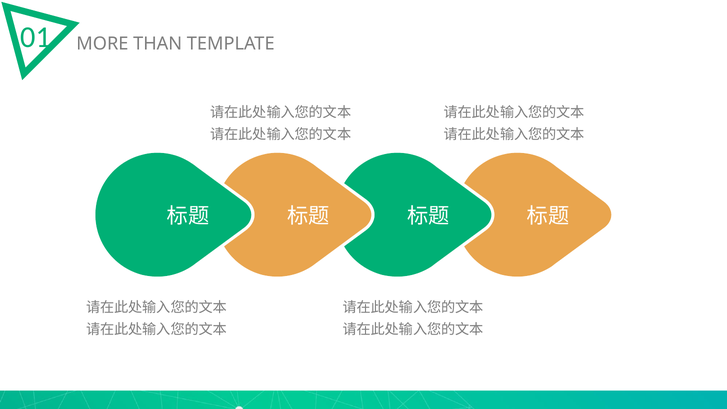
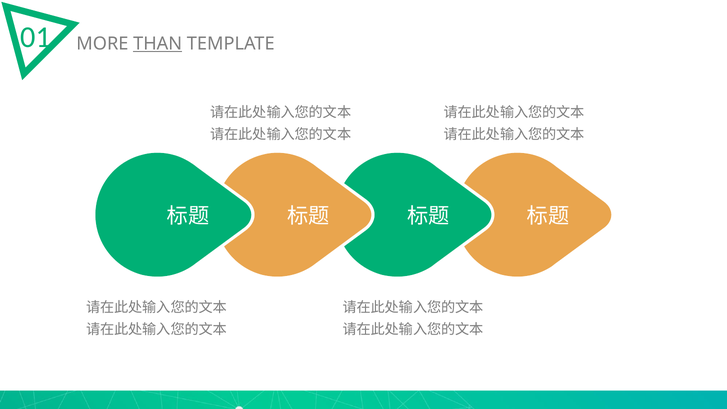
THAN underline: none -> present (158, 44)
